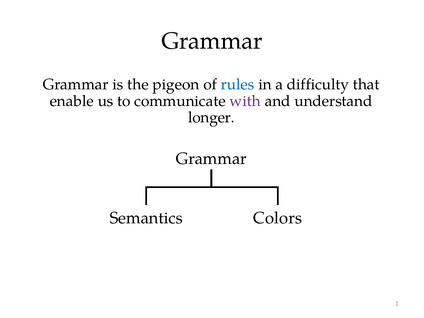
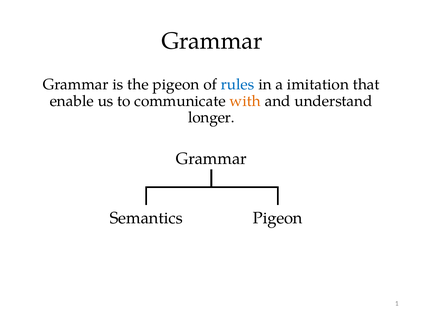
difficulty: difficulty -> imitation (318, 84)
with colour: purple -> orange (245, 101)
Colors: Colors -> Pigeon (278, 218)
